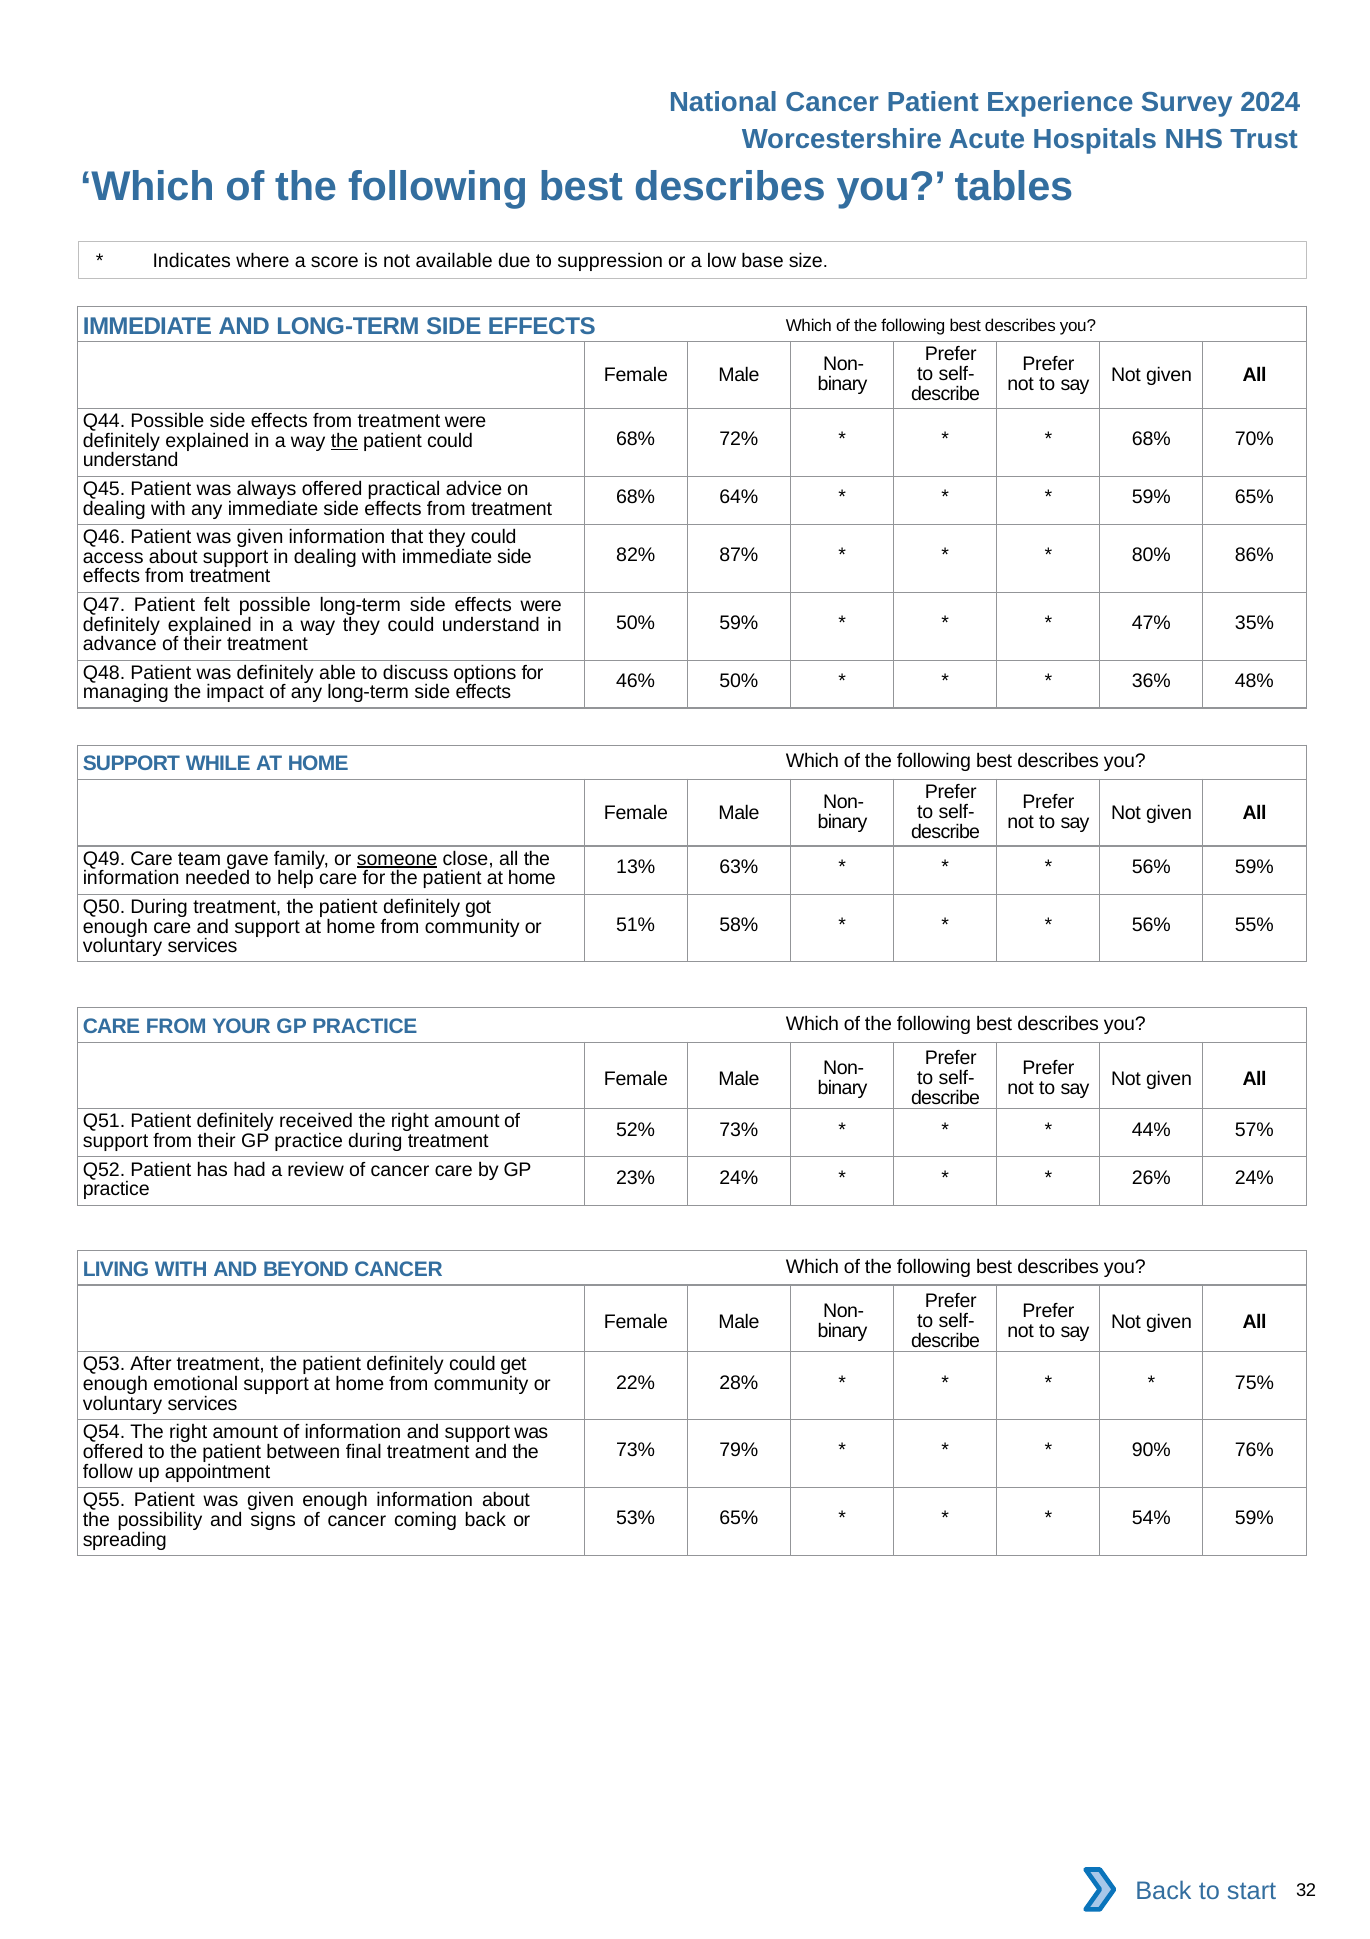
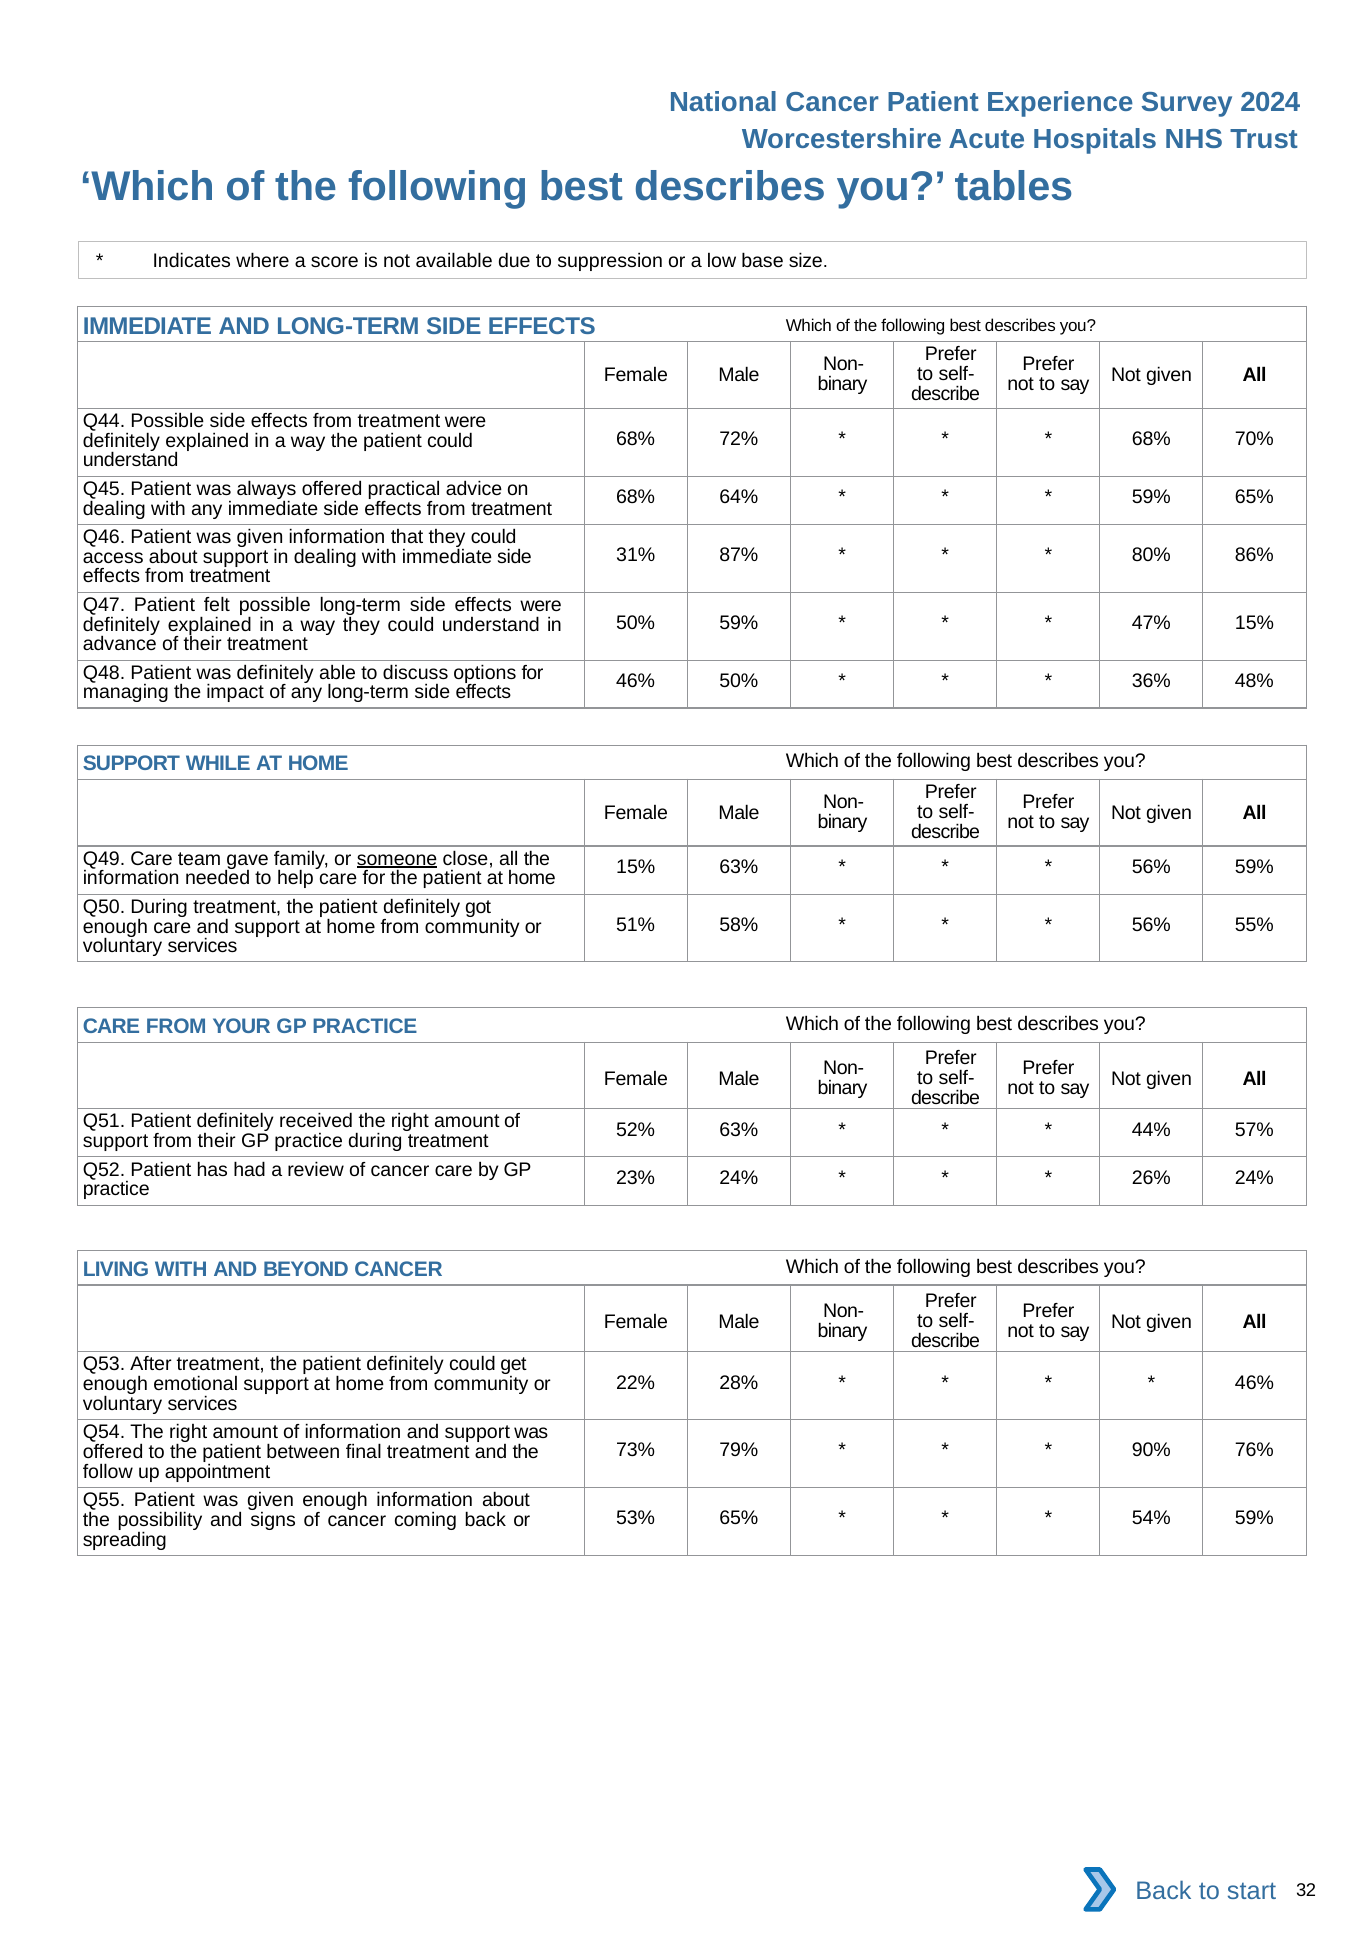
the underline: present -> none (344, 441)
82%: 82% -> 31% (636, 555)
47% 35%: 35% -> 15% (1254, 623)
13%: 13% -> 15% (636, 867)
52% 73%: 73% -> 63% (739, 1130)
75%: 75% -> 46% (1254, 1382)
